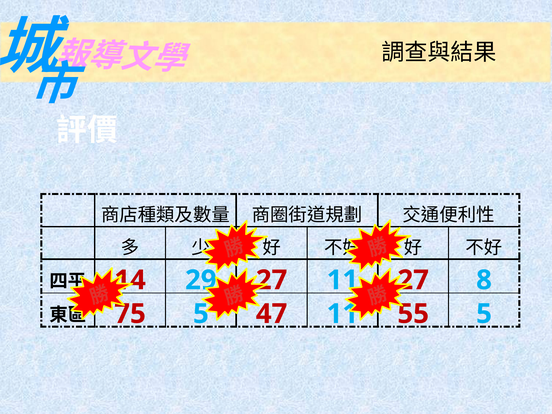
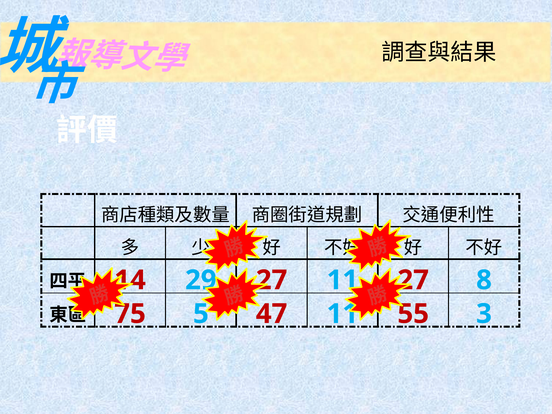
5: 5 -> 3 (484, 314)
